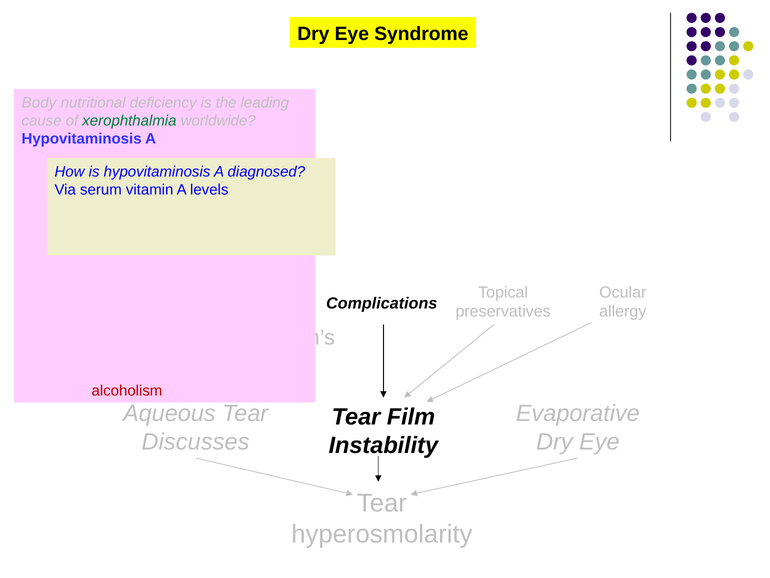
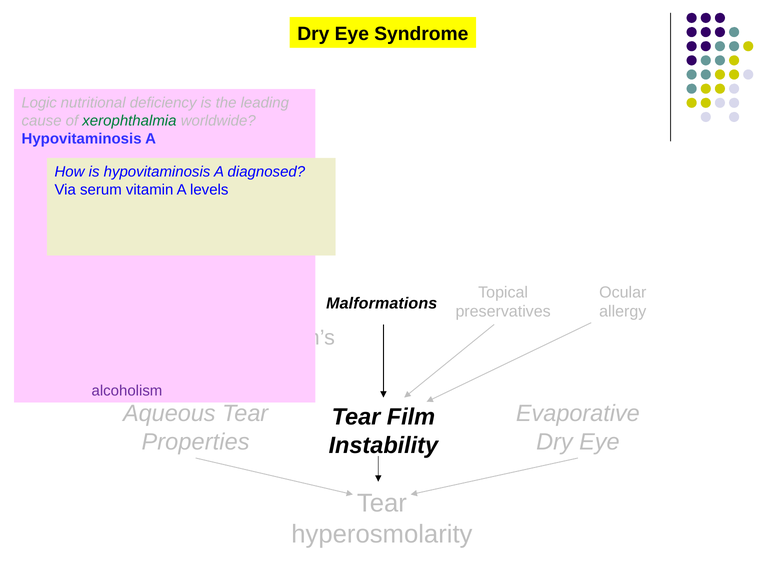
Body: Body -> Logic (39, 103)
Complications: Complications -> Malformations (382, 303)
alcoholism colour: red -> purple (127, 390)
Discusses: Discusses -> Properties (196, 441)
